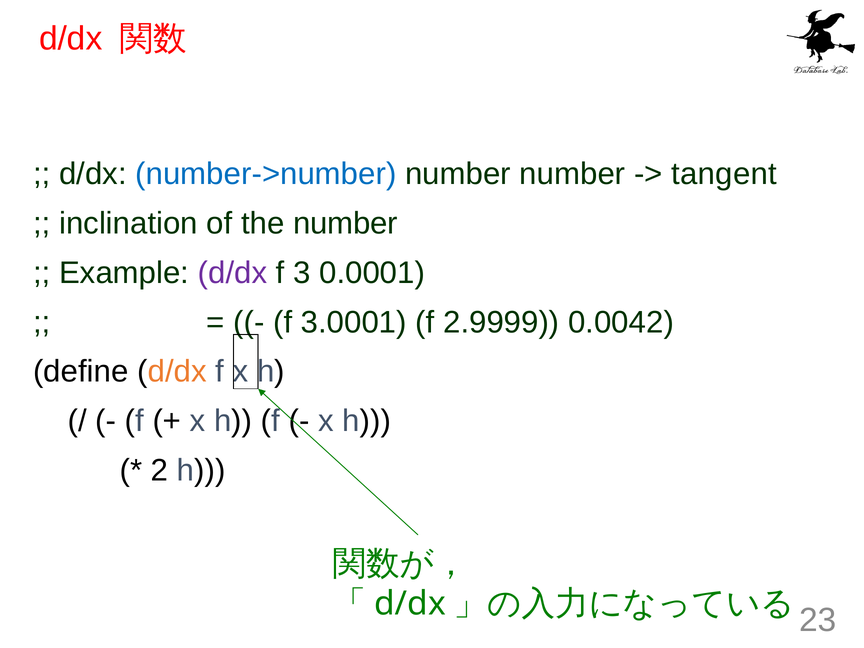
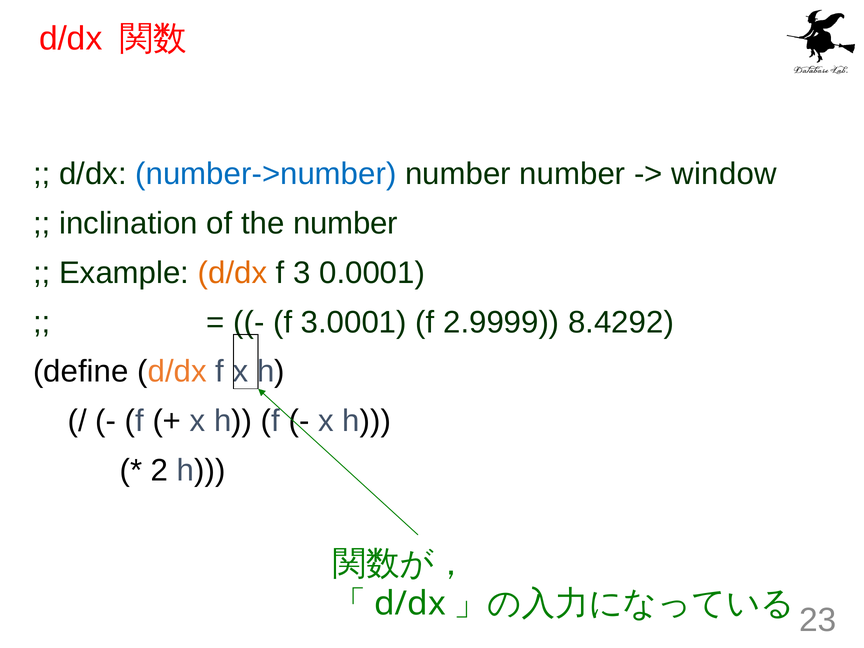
tangent: tangent -> window (724, 174)
d/dx colour: purple -> orange (232, 273)
0.0042: 0.0042 -> 8.4292 (621, 322)
